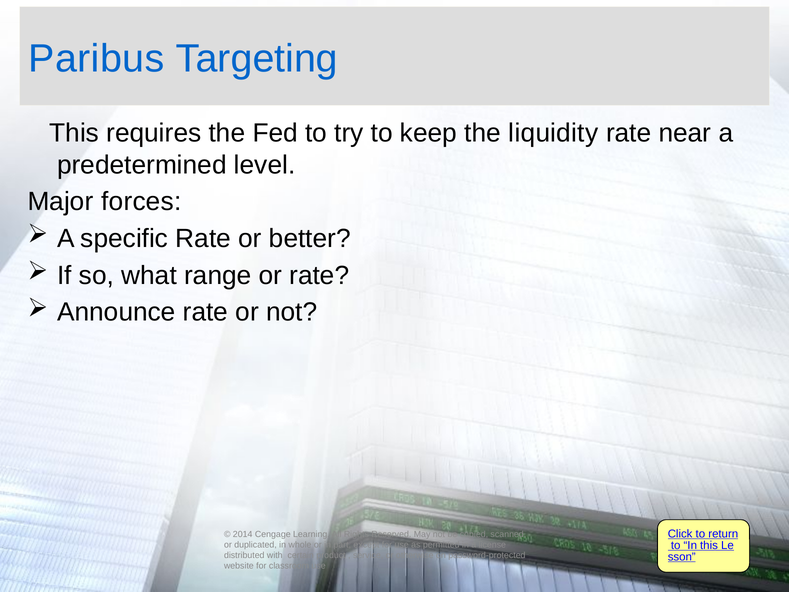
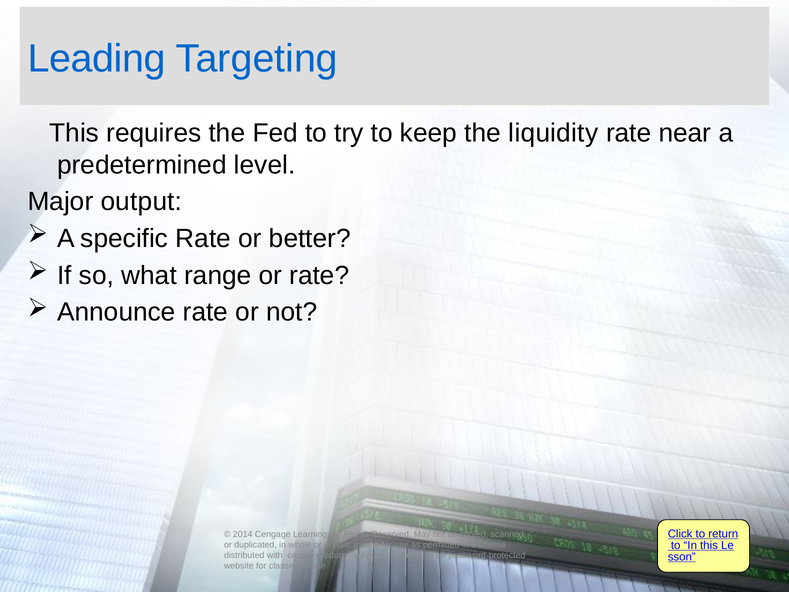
Paribus: Paribus -> Leading (97, 59)
forces: forces -> output (141, 202)
